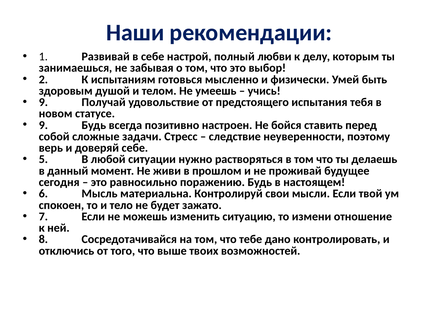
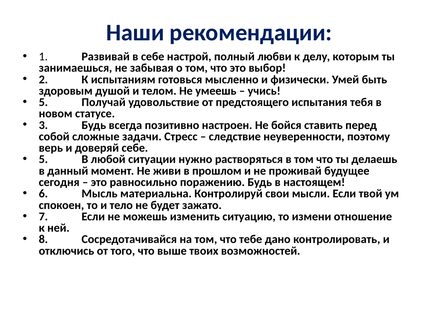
9: 9 -> 5 (43, 102)
9: 9 -> 3 (43, 125)
